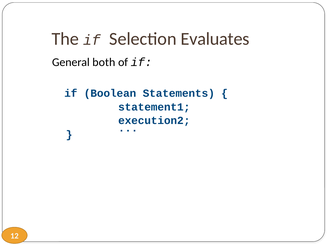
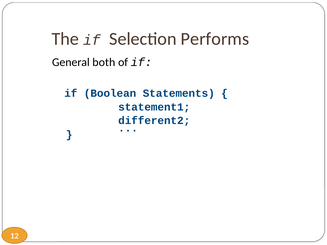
Evaluates: Evaluates -> Performs (215, 39)
execution2: execution2 -> different2 (154, 121)
